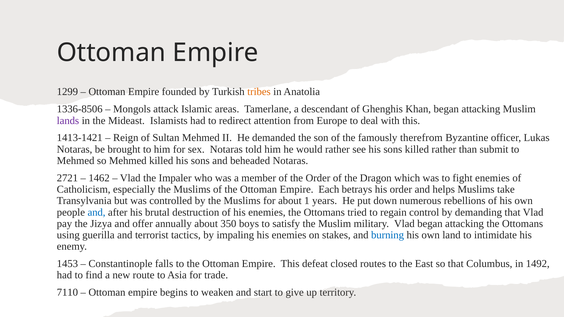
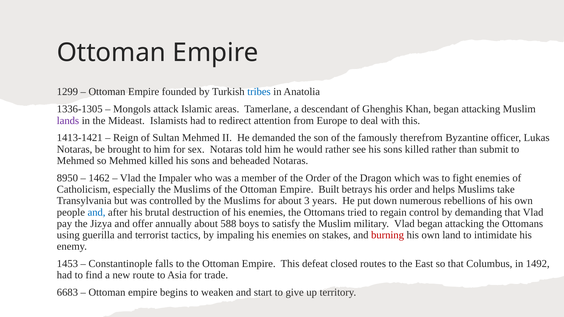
tribes colour: orange -> blue (259, 92)
1336-8506: 1336-8506 -> 1336-1305 (80, 109)
2721: 2721 -> 8950 (67, 178)
Each: Each -> Built (329, 190)
1: 1 -> 3 (307, 201)
350: 350 -> 588 (228, 224)
burning colour: blue -> red (388, 235)
7110: 7110 -> 6683 (67, 293)
